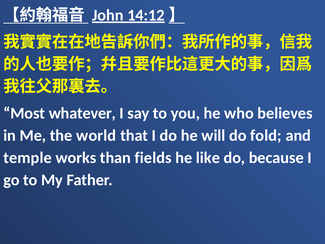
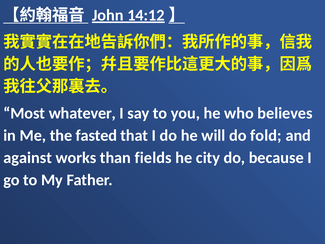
world: world -> fasted (96, 135)
temple: temple -> against (28, 158)
like: like -> city (208, 158)
